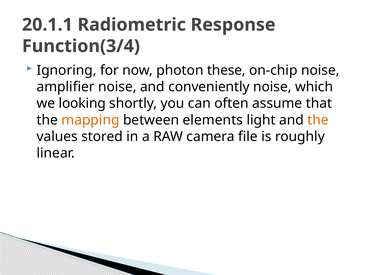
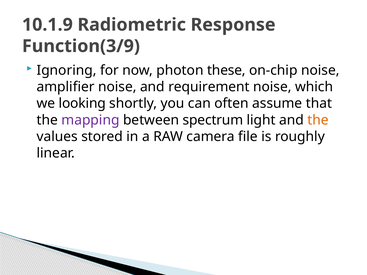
20.1.1: 20.1.1 -> 10.1.9 (47, 25)
Function(3/4: Function(3/4 -> Function(3/9 (81, 46)
conveniently: conveniently -> requirement (209, 87)
mapping colour: orange -> purple (90, 120)
elements: elements -> spectrum (213, 120)
